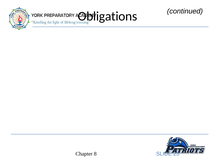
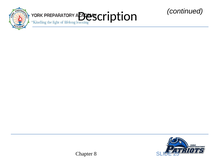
Obligations: Obligations -> Description (108, 16)
